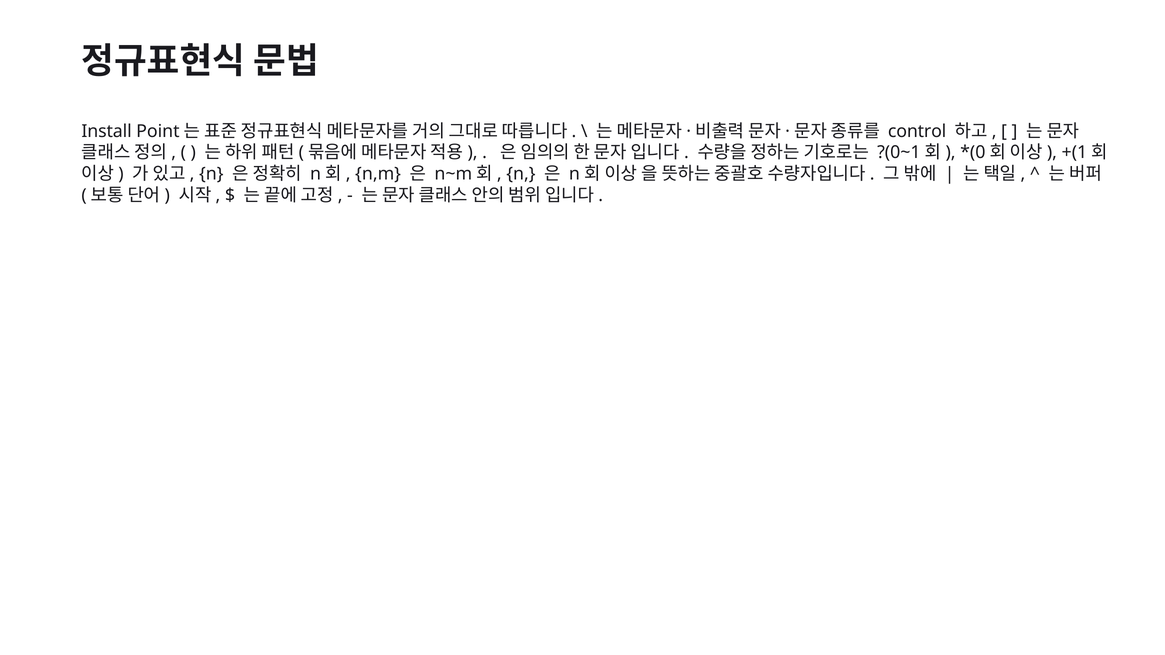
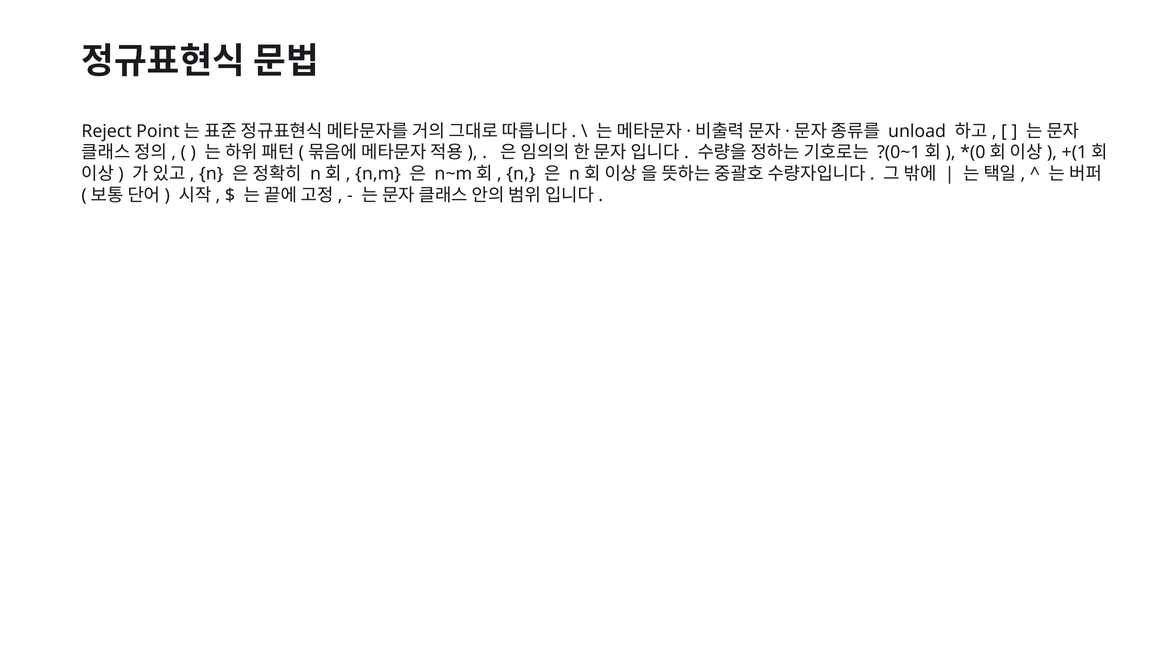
Install: Install -> Reject (107, 131)
control: control -> unload (917, 131)
